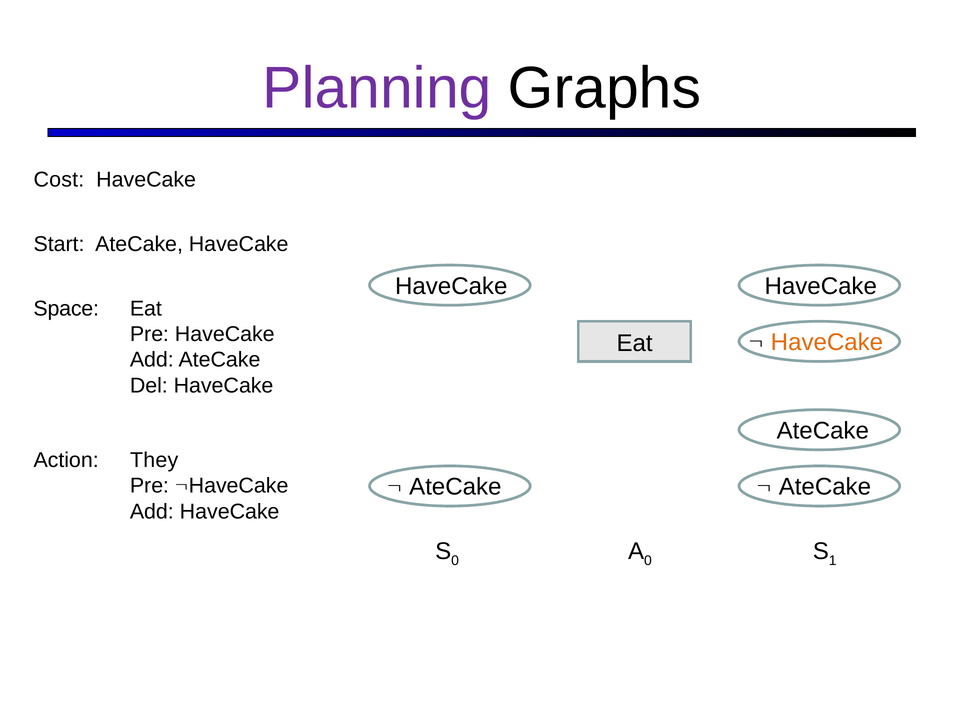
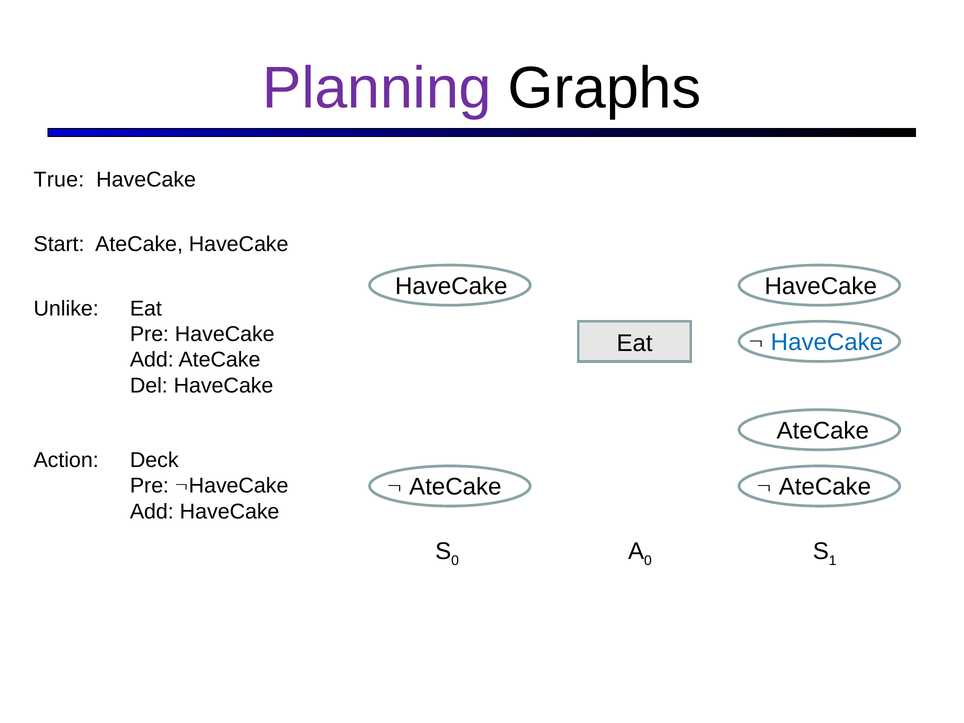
Cost: Cost -> True (59, 180)
Space: Space -> Unlike (66, 308)
HaveCake colour: orange -> blue (827, 342)
They: They -> Deck (154, 460)
